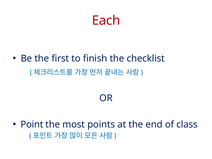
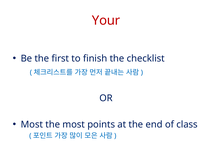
Each: Each -> Your (106, 21)
Point: Point -> Most (32, 125)
